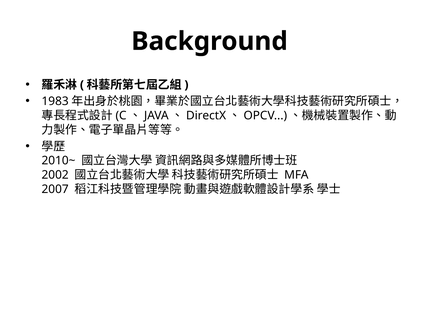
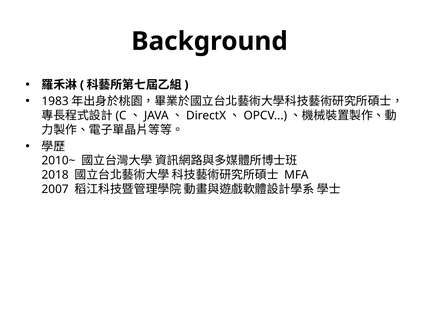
2002: 2002 -> 2018 (55, 175)
